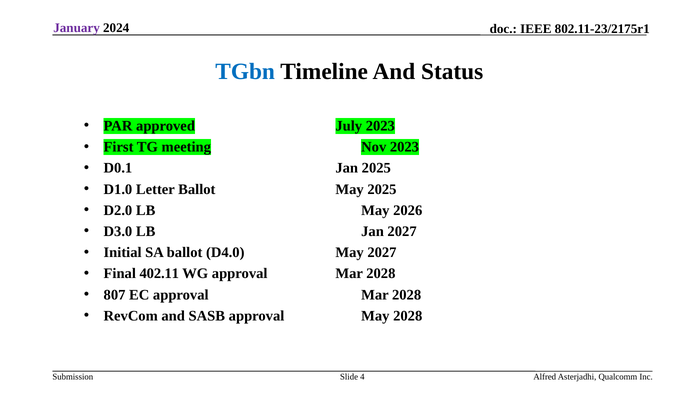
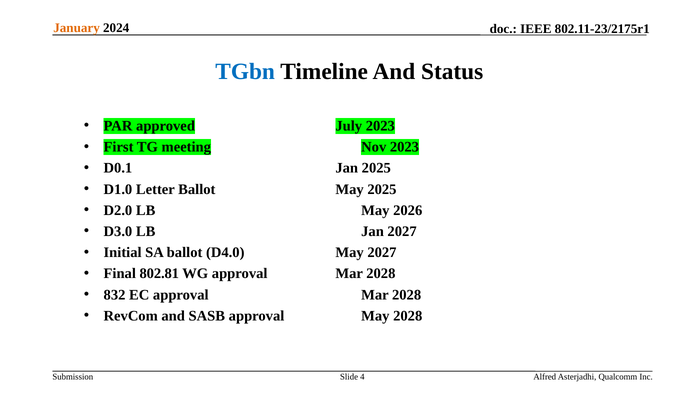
January colour: purple -> orange (77, 28)
402.11: 402.11 -> 802.81 (159, 274)
807: 807 -> 832 (115, 295)
